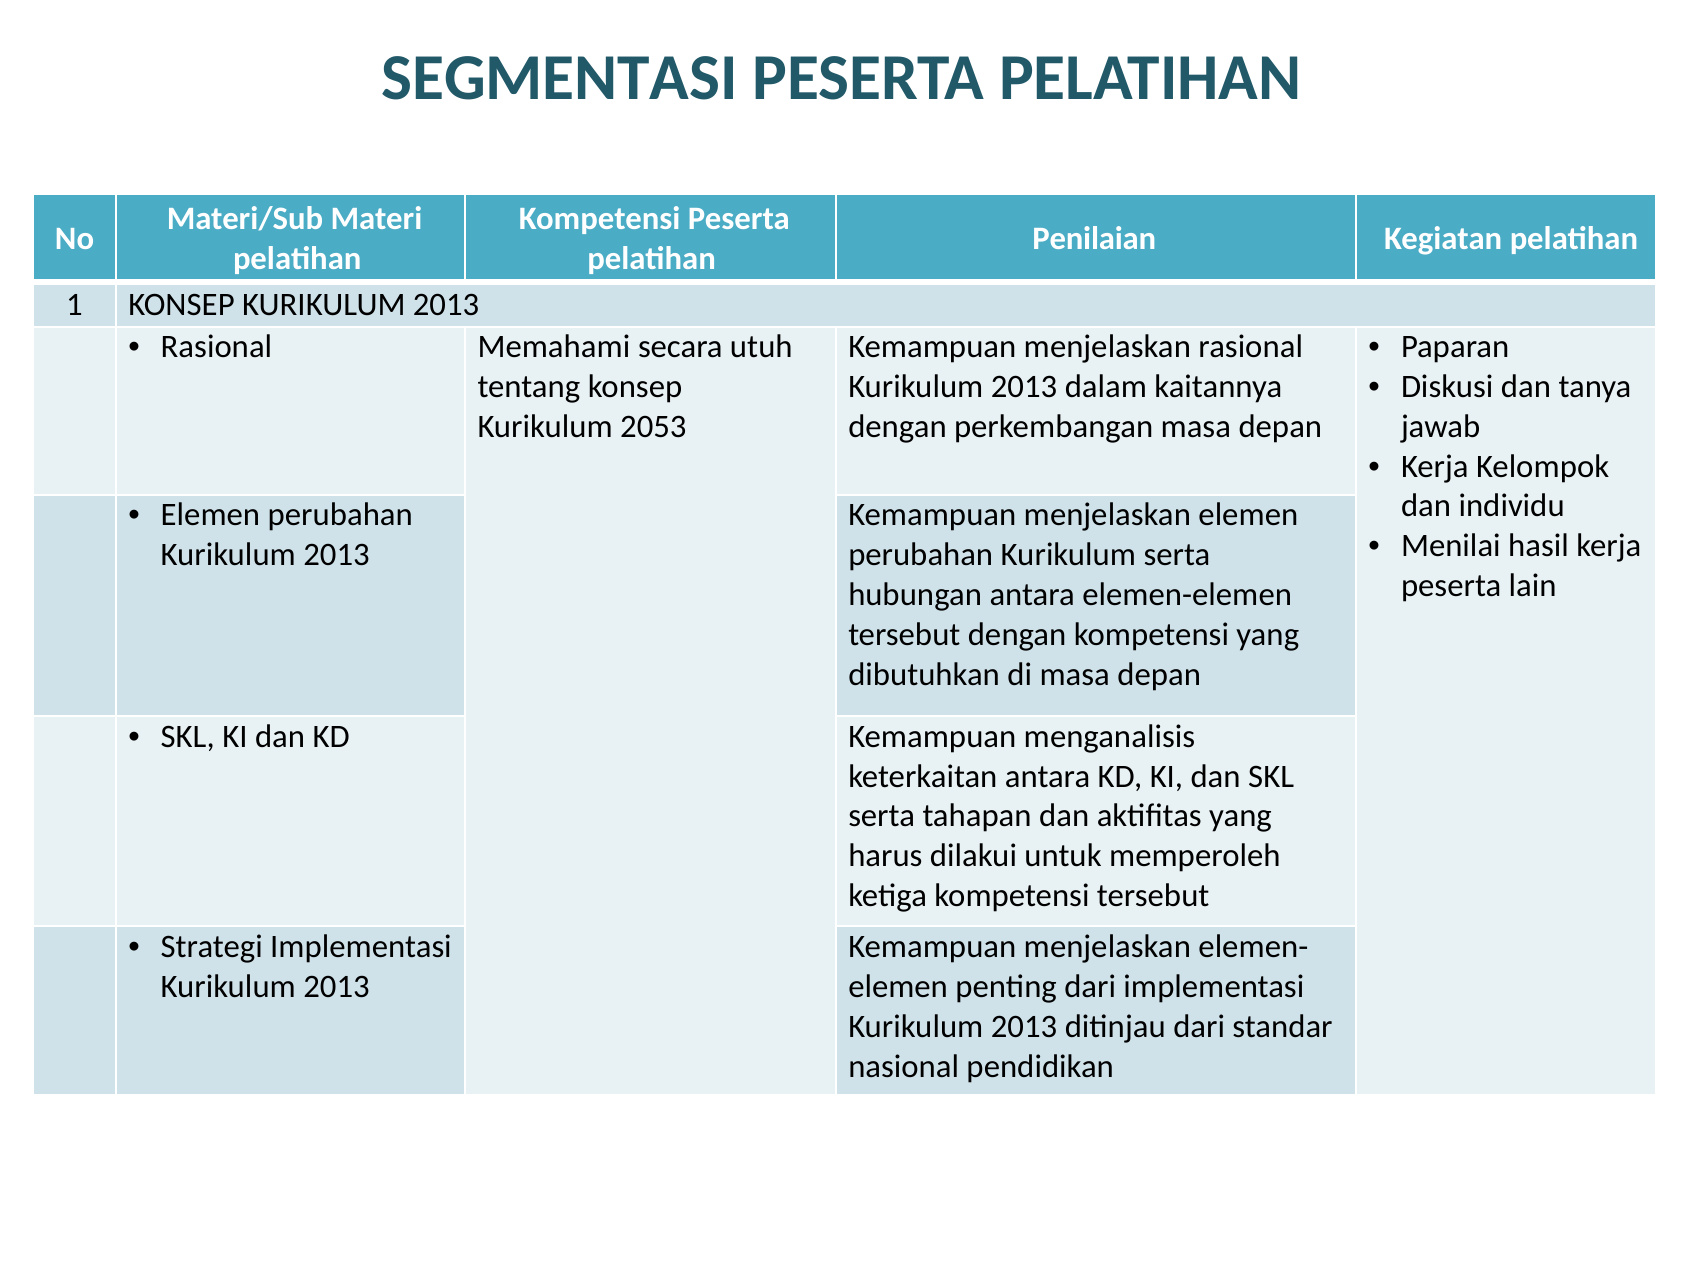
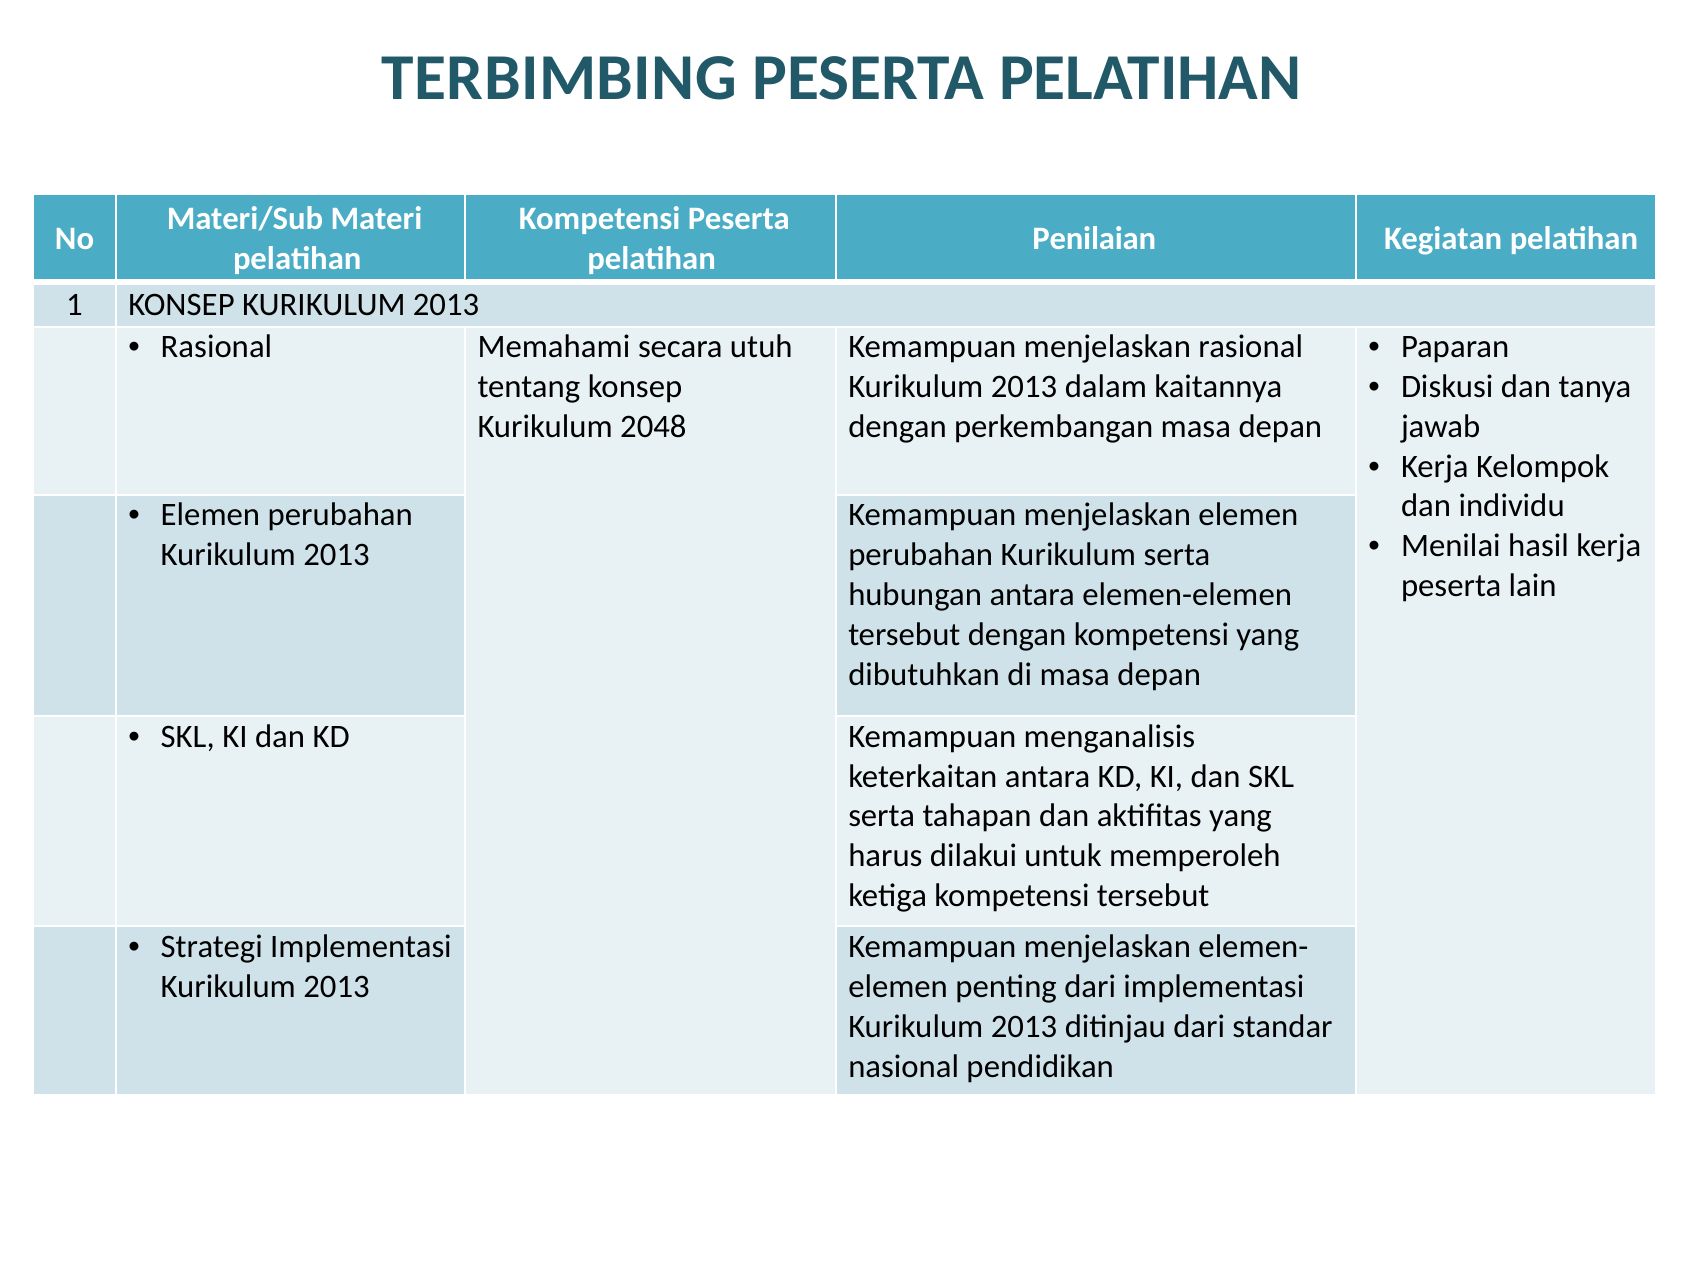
SEGMENTASI: SEGMENTASI -> TERBIMBING (559, 78)
2053: 2053 -> 2048 (653, 427)
